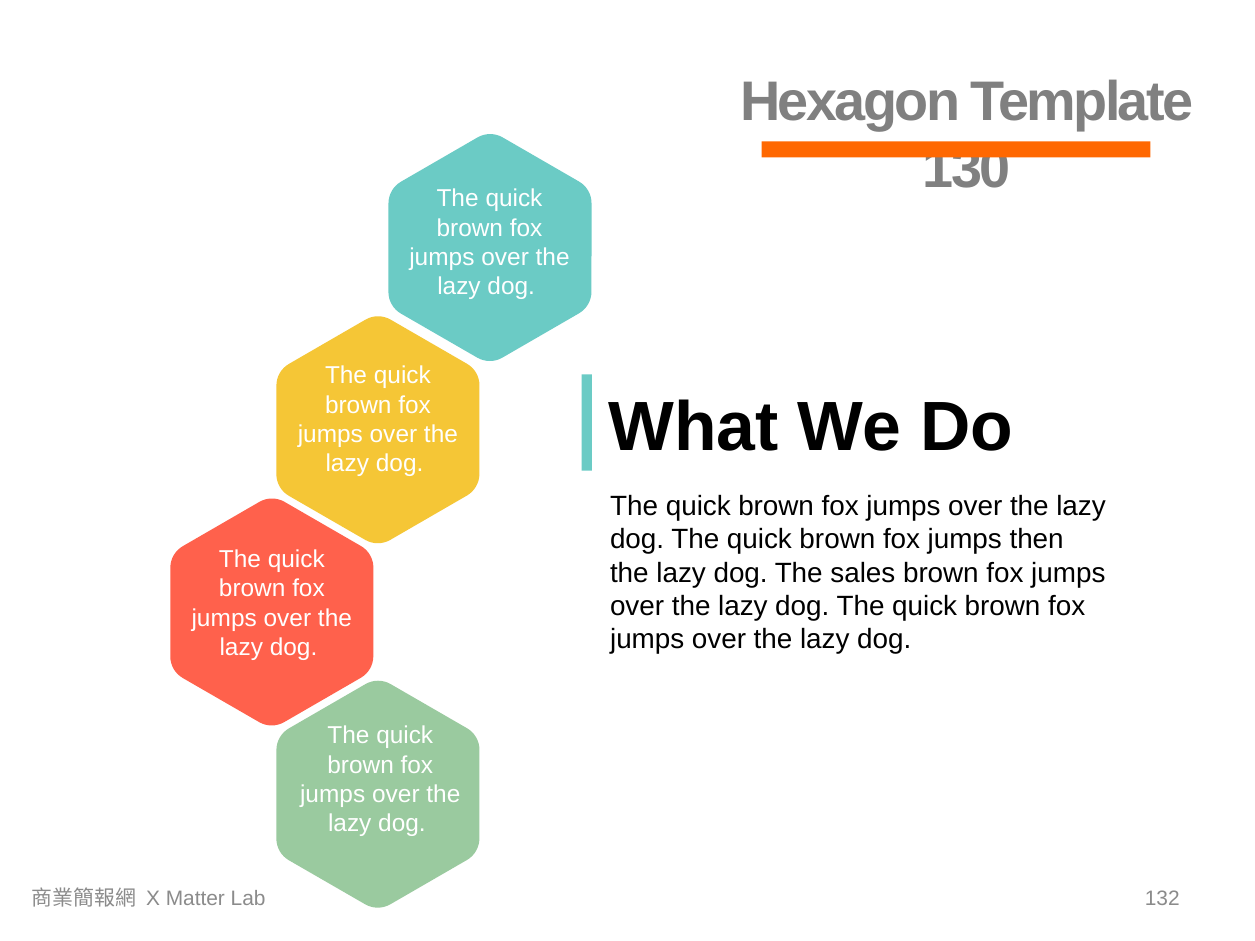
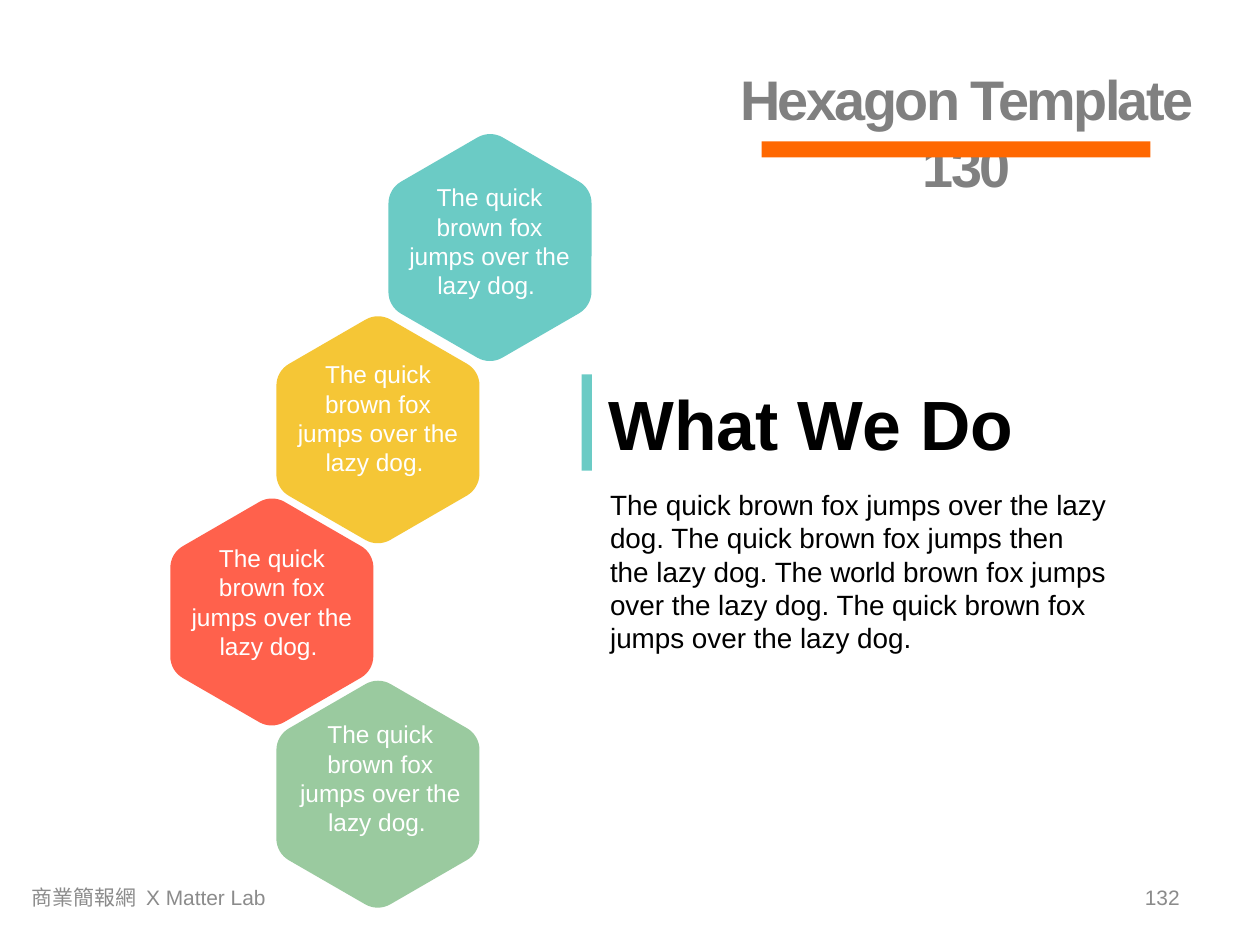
sales: sales -> world (863, 573)
